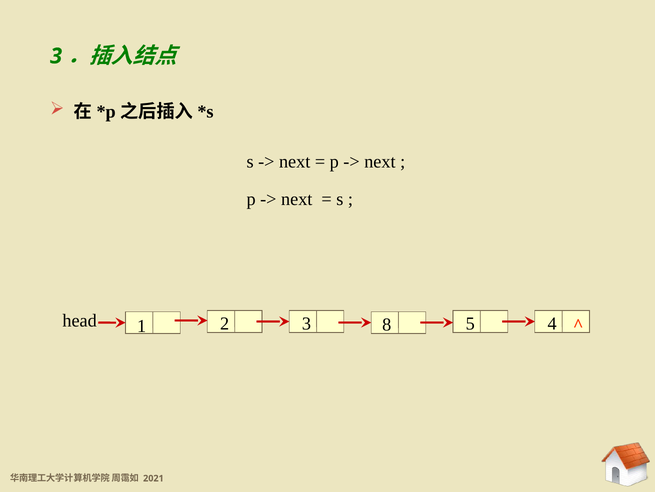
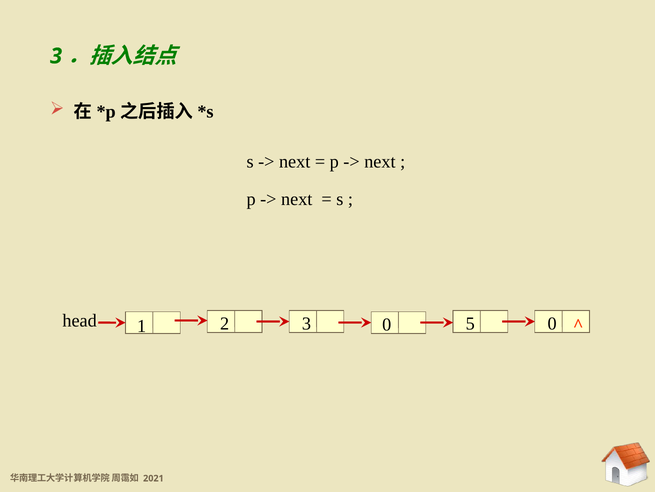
3 8: 8 -> 0 (387, 324)
5 4: 4 -> 0 (552, 323)
